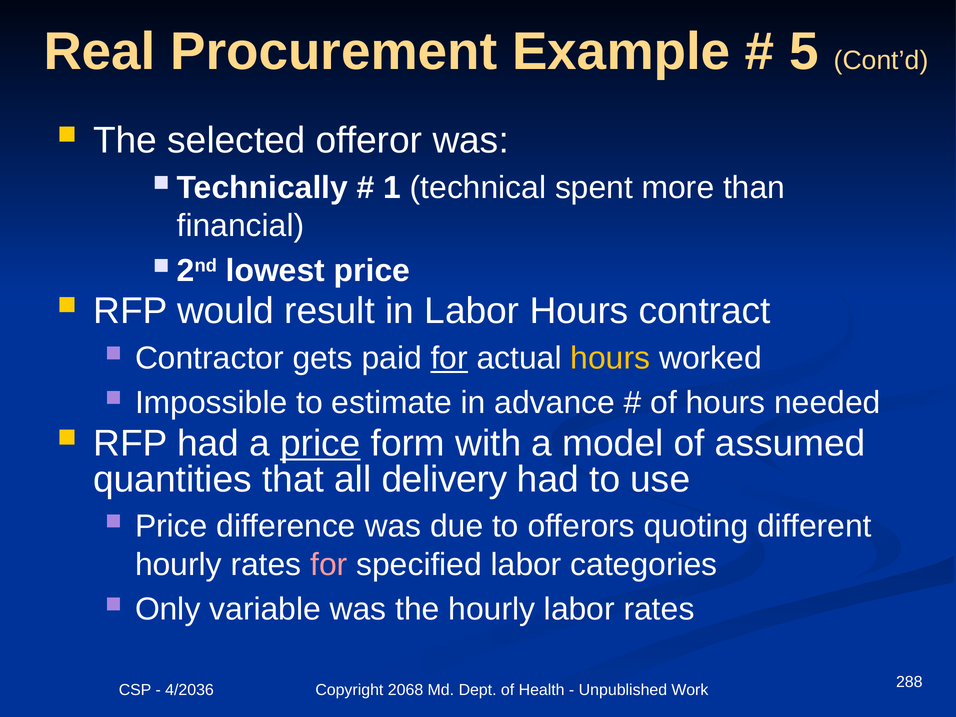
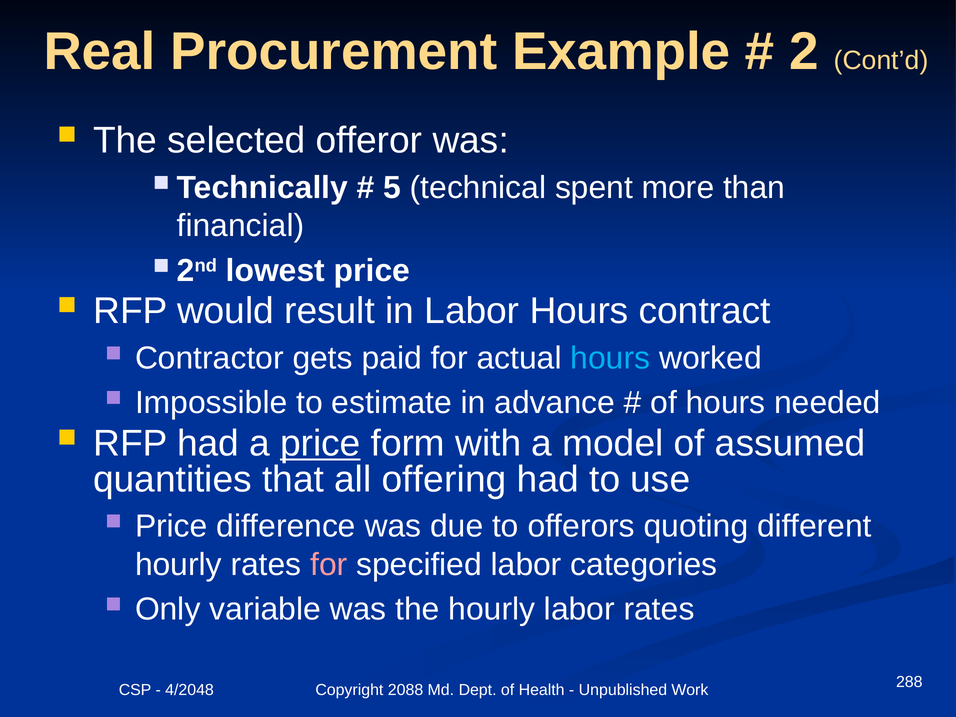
5: 5 -> 2 (804, 52)
1: 1 -> 5 (392, 188)
for underline: present -> none (449, 358)
hours colour: yellow -> light blue (610, 358)
delivery: delivery -> offering (444, 479)
4/2036: 4/2036 -> 4/2048 (190, 690)
2068: 2068 -> 2088 (406, 690)
